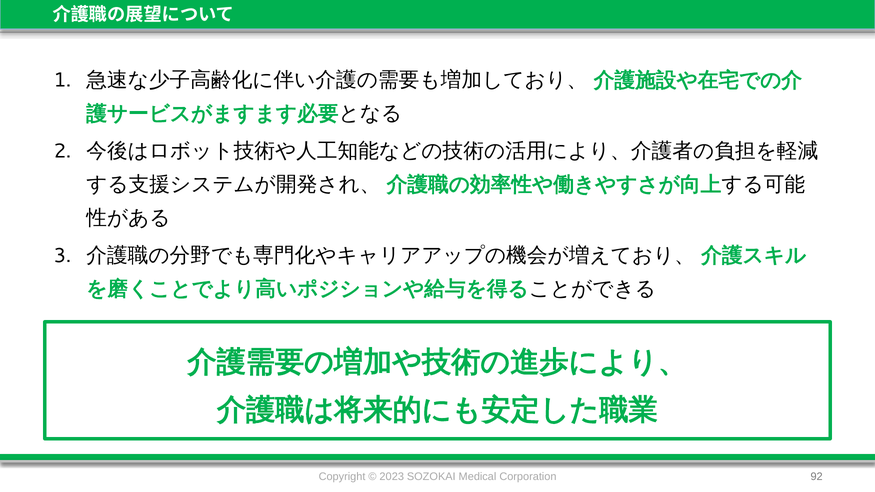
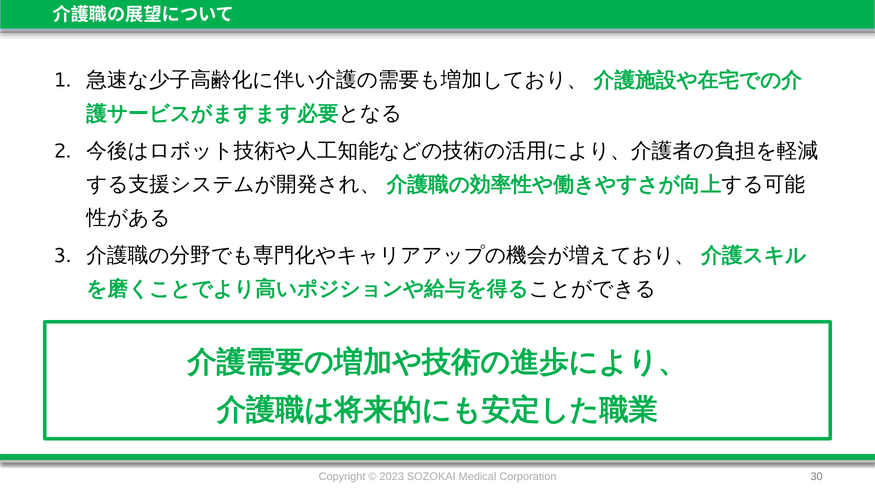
92: 92 -> 30 (817, 477)
